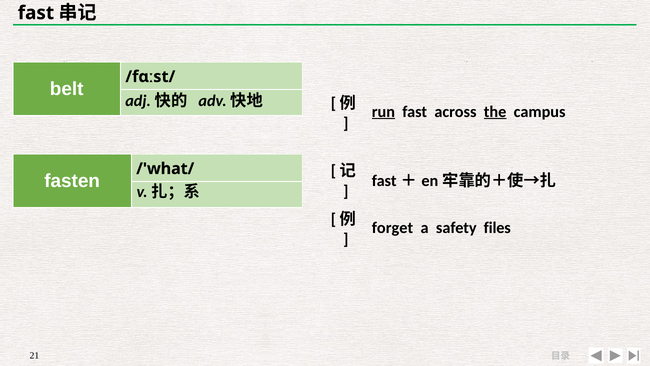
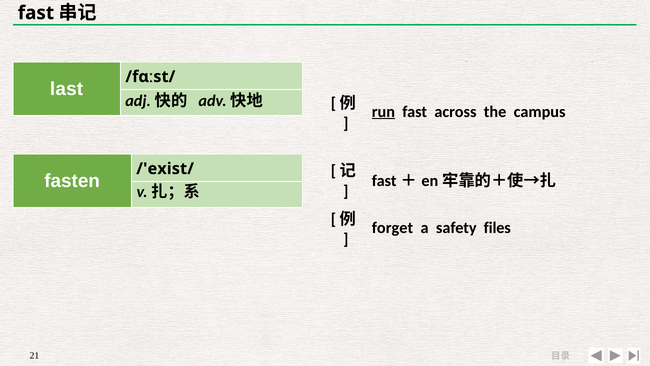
belt: belt -> last (67, 89)
the underline: present -> none (495, 112)
/'what/: /'what/ -> /'exist/ (165, 169)
